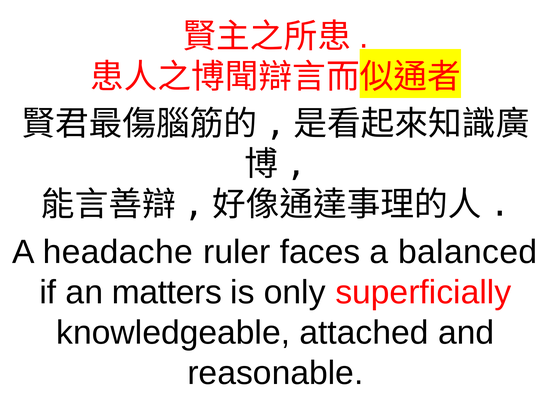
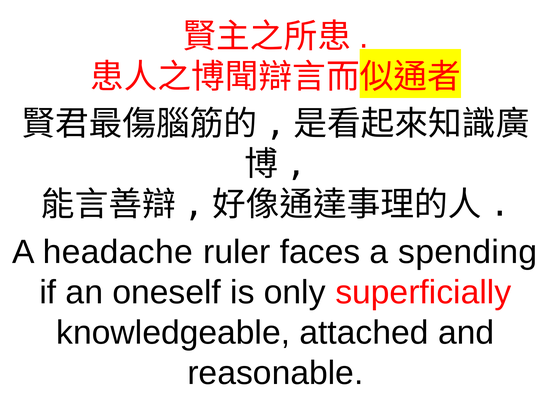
balanced: balanced -> spending (468, 252)
matters: matters -> oneself (167, 292)
